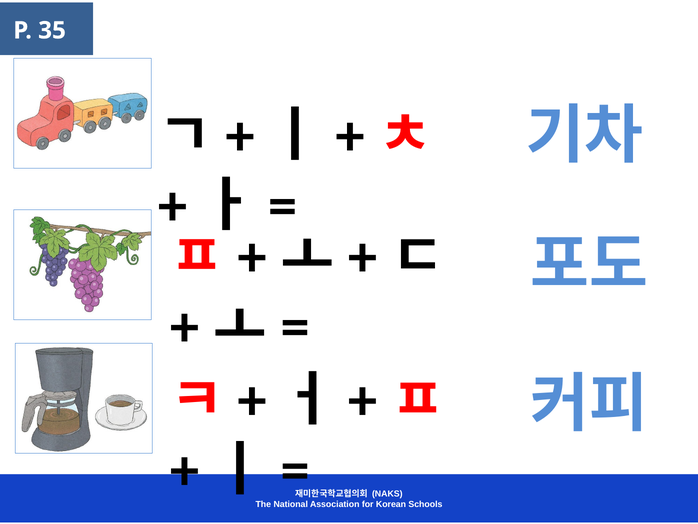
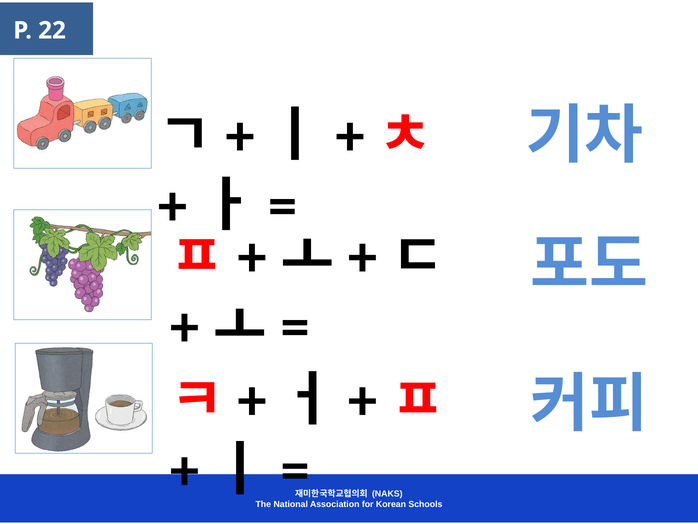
35: 35 -> 22 (52, 30)
